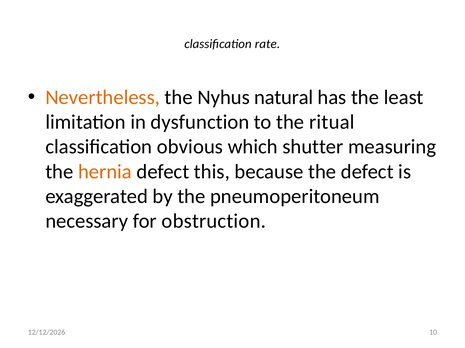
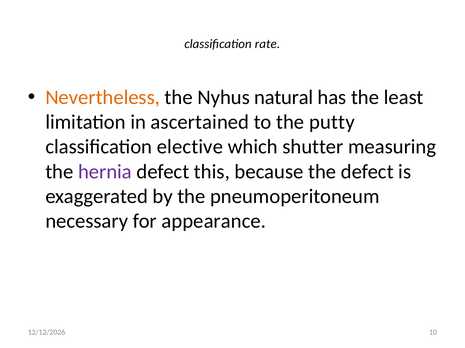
dysfunction: dysfunction -> ascertained (200, 122)
ritual: ritual -> putty (332, 122)
obvious: obvious -> elective (190, 147)
hernia colour: orange -> purple (105, 172)
obstruction: obstruction -> appearance (214, 222)
